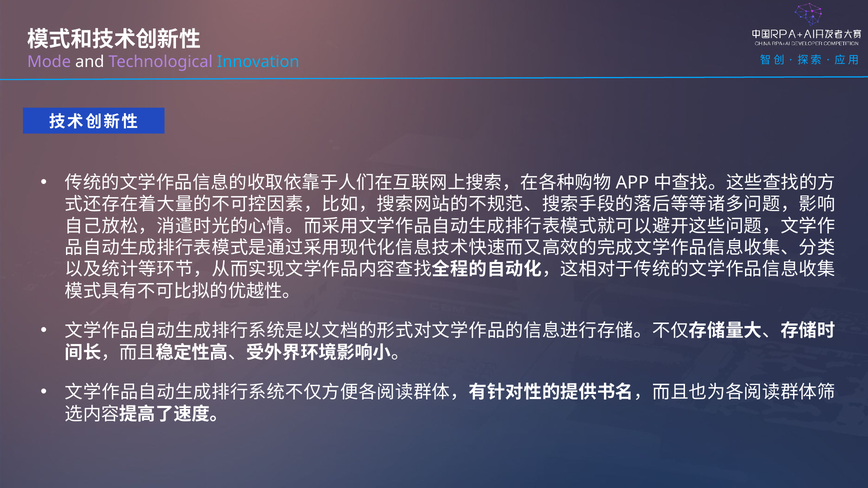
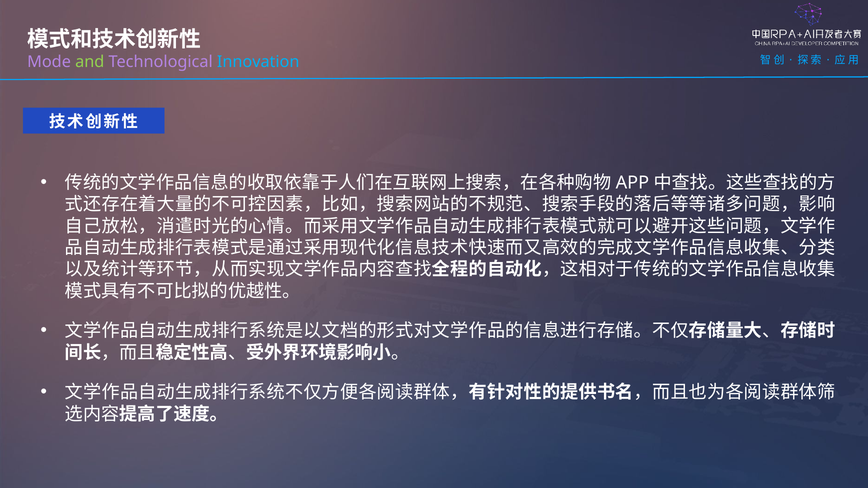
and colour: white -> light green (90, 62)
